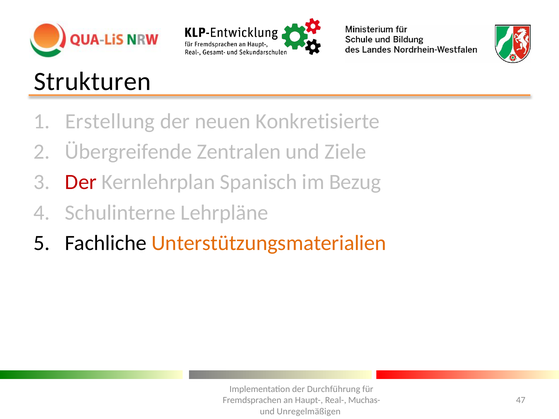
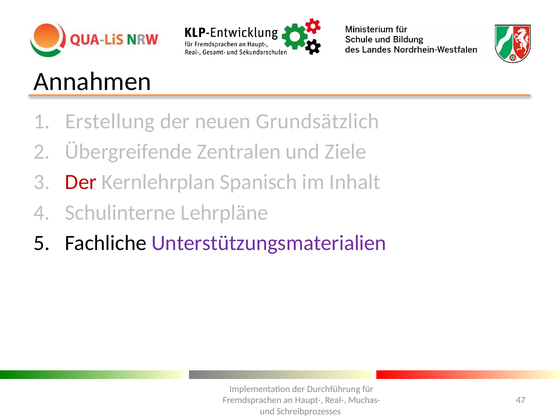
Strukturen: Strukturen -> Annahmen (92, 82)
Konkretisierte: Konkretisierte -> Grundsätzlich (317, 121)
Bezug: Bezug -> Inhalt (355, 182)
Unterstützungsmaterialien colour: orange -> purple (269, 243)
Unregelmäßigen: Unregelmäßigen -> Schreibprozesses (309, 412)
